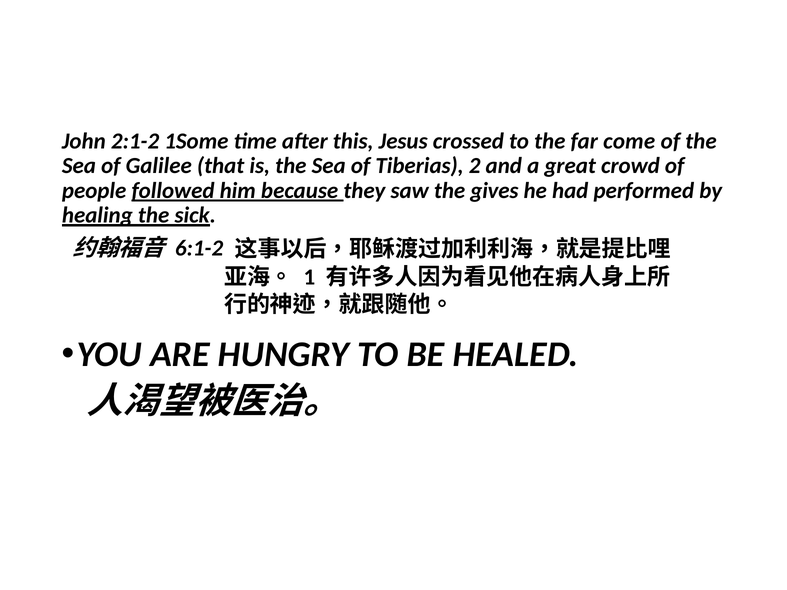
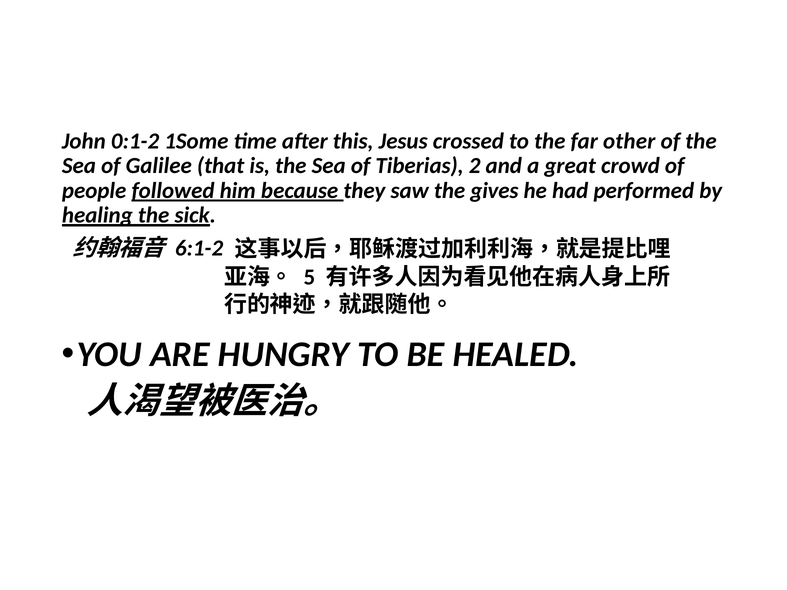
2:1-2: 2:1-2 -> 0:1-2 (135, 141)
come: come -> other (629, 141)
1: 1 -> 5 (309, 277)
